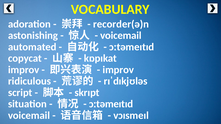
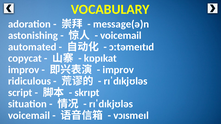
recorder(ə)n: recorder(ə)n -> message(ə)n (121, 24)
ɔːtəmeɪtɪd: ɔːtəmeɪtɪd -> rɪˈdɪkjʊləs (111, 104)
